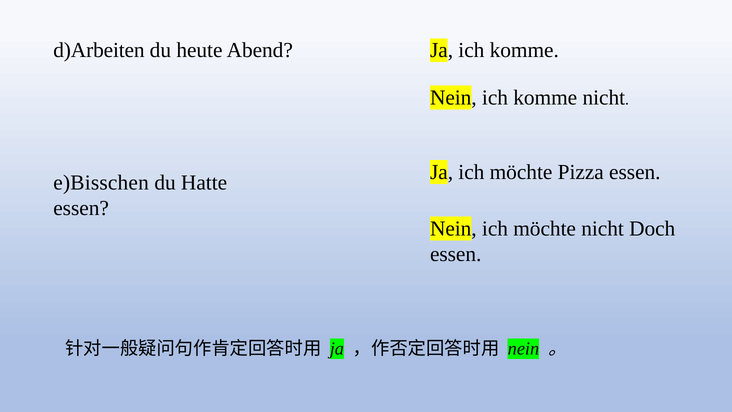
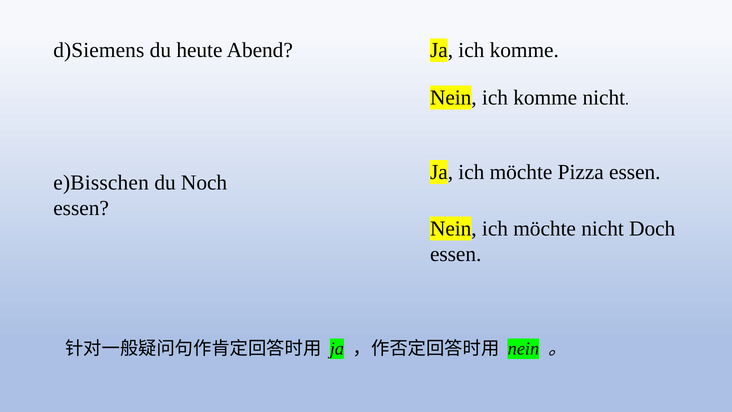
d)Arbeiten: d)Arbeiten -> d)Siemens (99, 50)
Hatte: Hatte -> Noch (204, 182)
